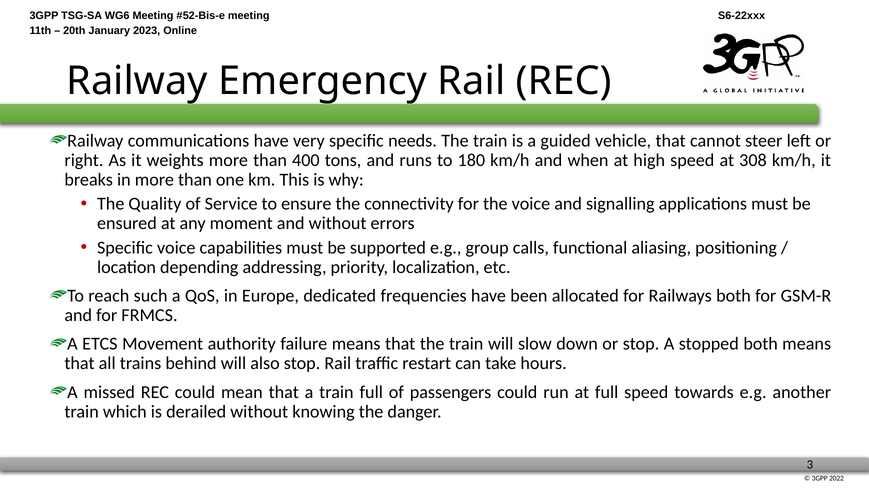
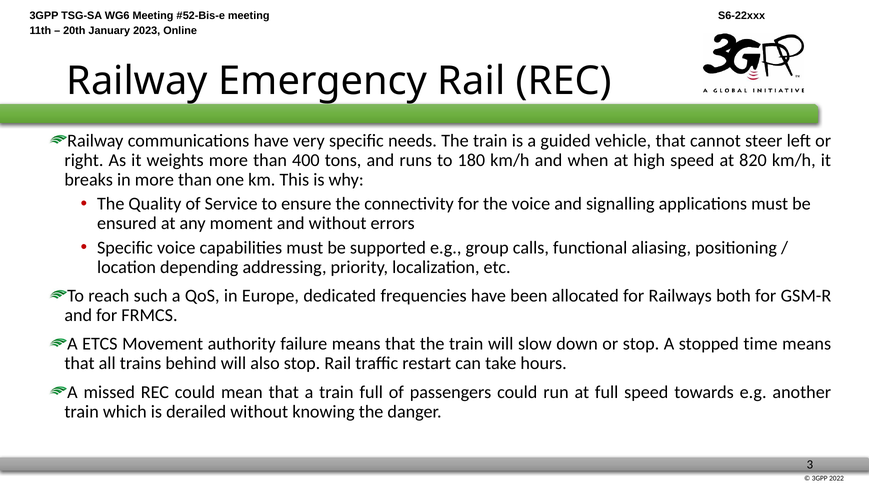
308: 308 -> 820 (753, 160)
stopped both: both -> time (760, 344)
